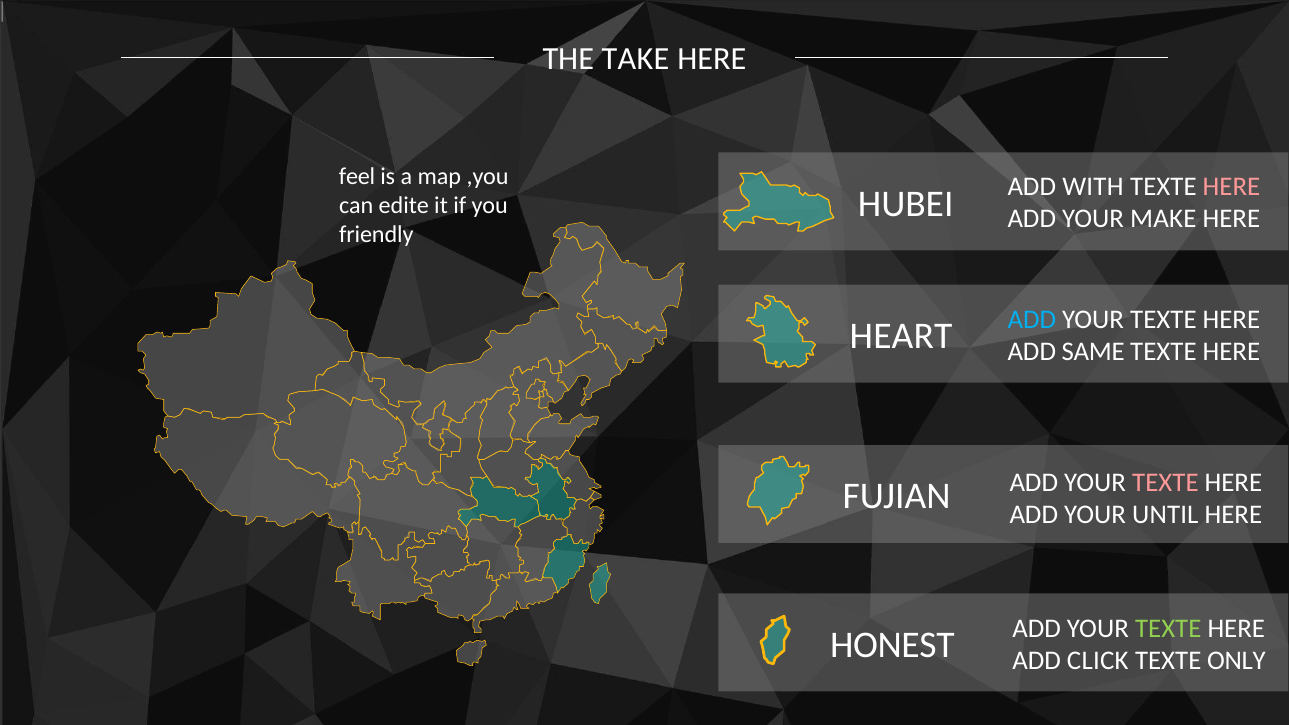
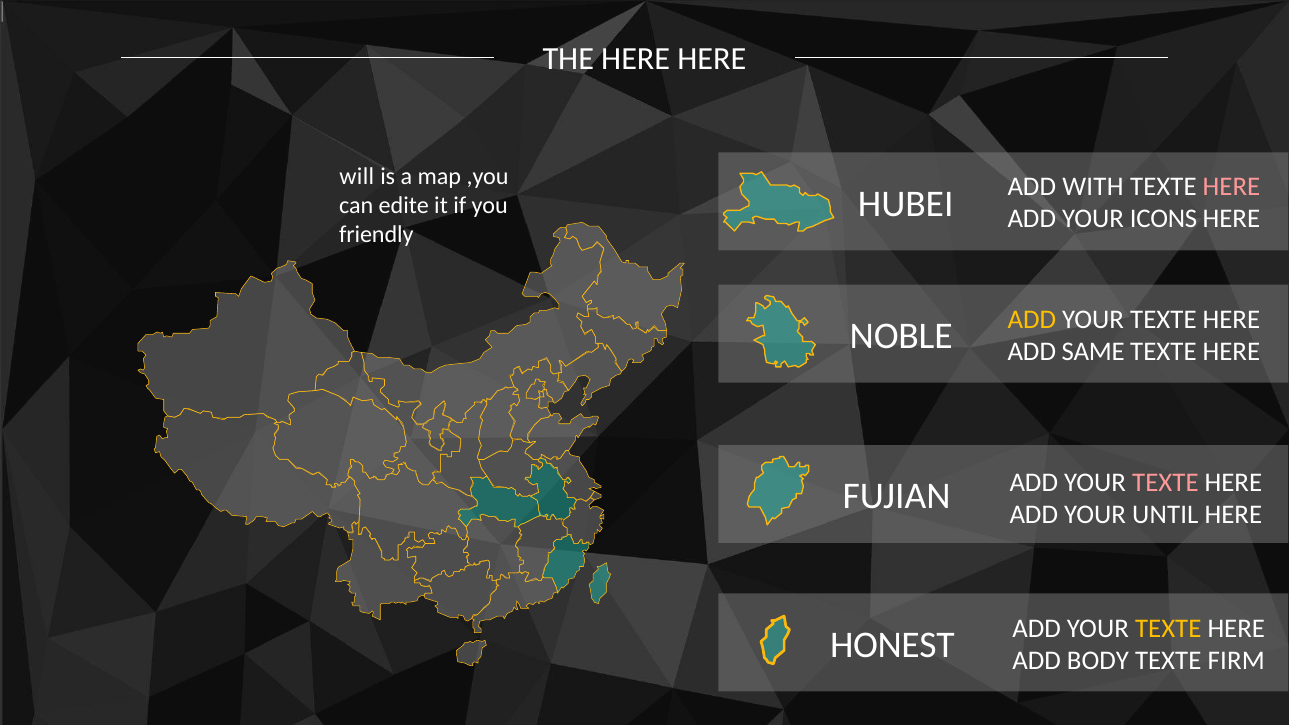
THE TAKE: TAKE -> HERE (636, 59)
feel: feel -> will (357, 177)
MAKE: MAKE -> ICONS (1164, 219)
ADD colour: light blue -> yellow (1032, 320)
HEART: HEART -> NOBLE (901, 336)
TEXTE colour: light green -> yellow (1168, 629)
CLICK: CLICK -> BODY (1098, 661)
ONLY: ONLY -> FIRM (1236, 661)
